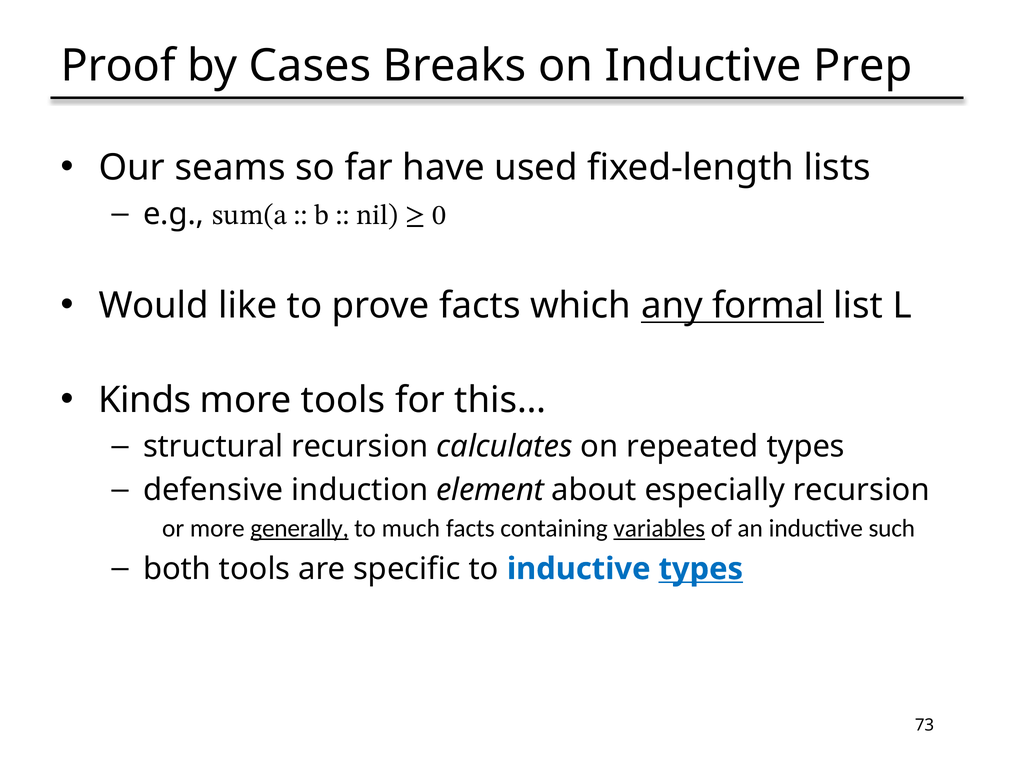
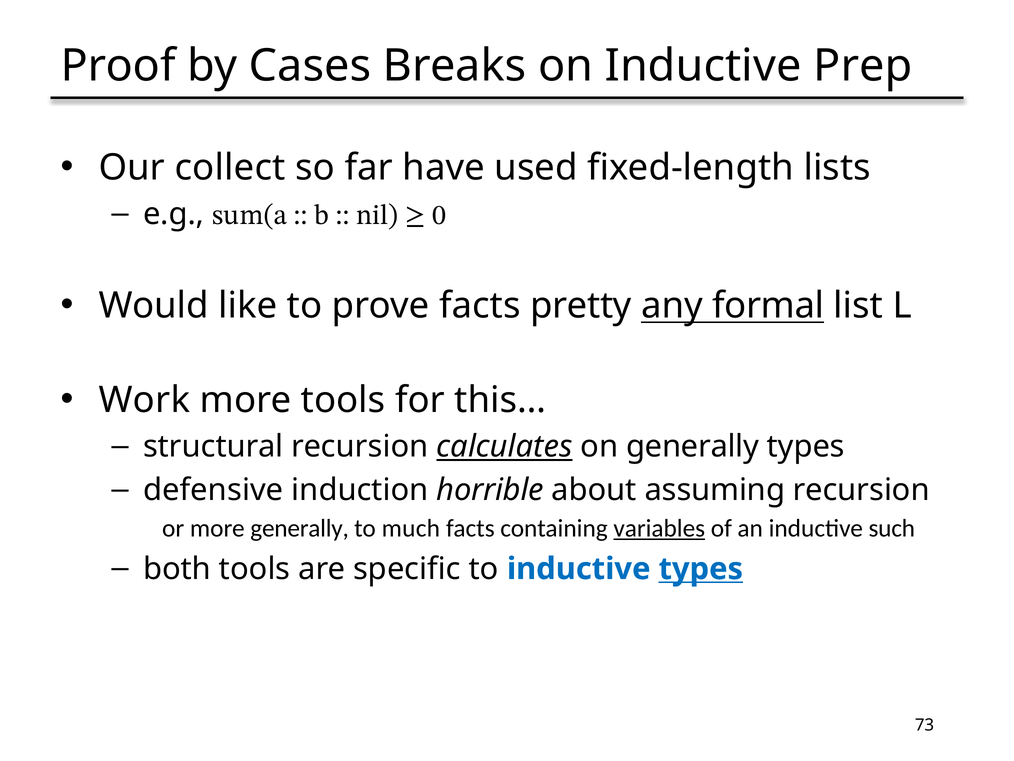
seams: seams -> collect (230, 167)
which: which -> pretty (581, 305)
Kinds: Kinds -> Work (144, 400)
calculates underline: none -> present (504, 446)
on repeated: repeated -> generally (693, 446)
element: element -> horrible (490, 490)
especially: especially -> assuming (715, 490)
generally underline: present -> none (300, 528)
